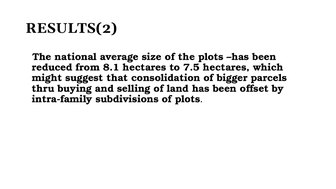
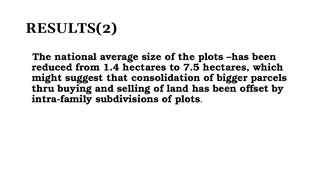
8.1: 8.1 -> 1.4 (111, 67)
